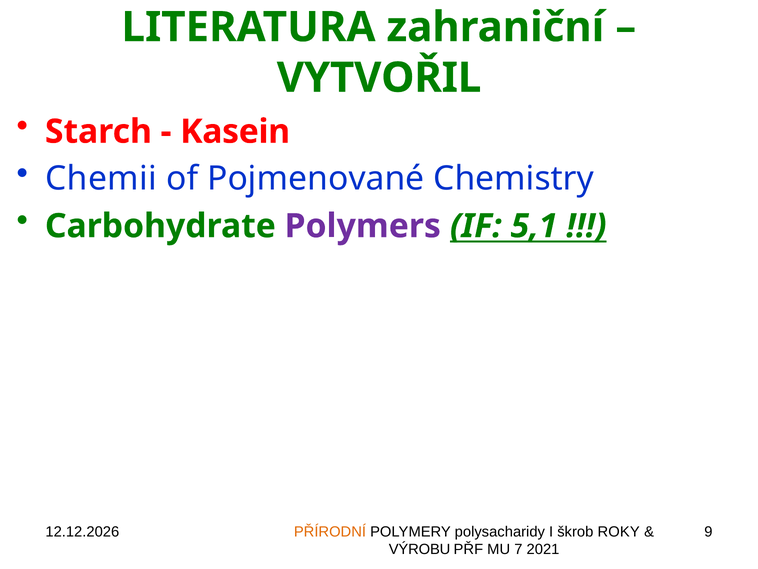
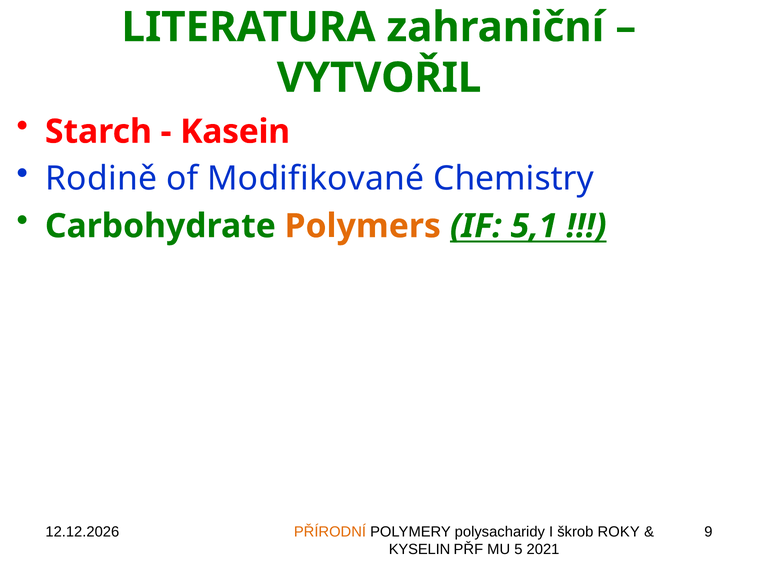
Chemii: Chemii -> Rodině (101, 179)
Pojmenované: Pojmenované -> Modifikované (316, 179)
Polymers colour: purple -> orange (363, 226)
VÝROBU: VÝROBU -> KYSELIN (420, 549)
7: 7 -> 5 (518, 549)
